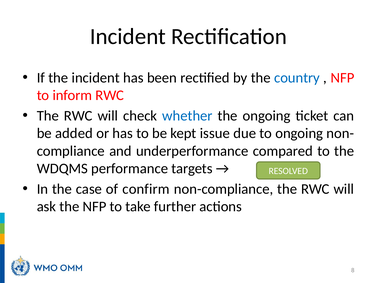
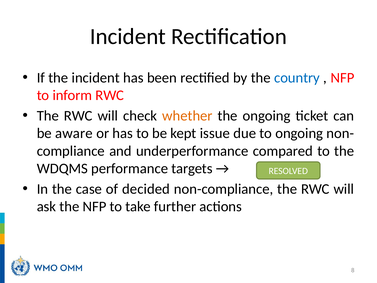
whether colour: blue -> orange (187, 116)
added: added -> aware (74, 133)
confirm: confirm -> decided (146, 189)
